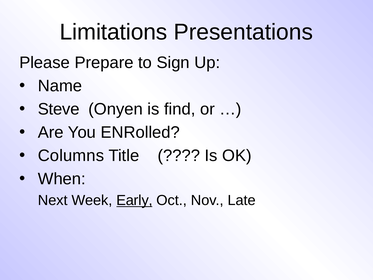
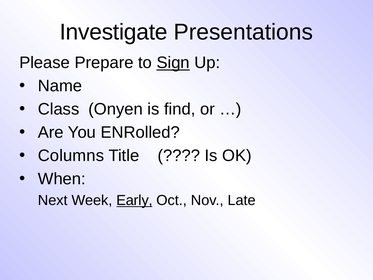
Limitations: Limitations -> Investigate (114, 32)
Sign underline: none -> present (173, 63)
Steve: Steve -> Class (59, 109)
